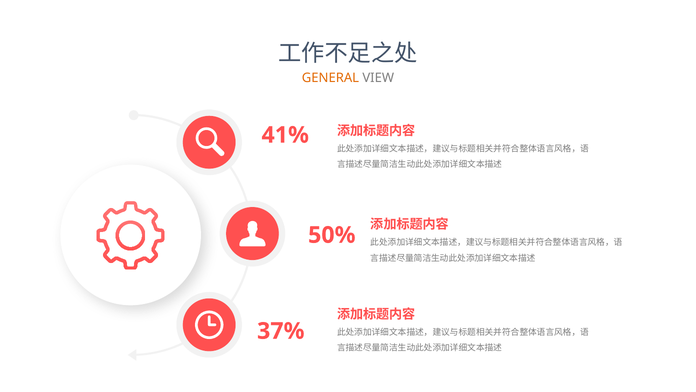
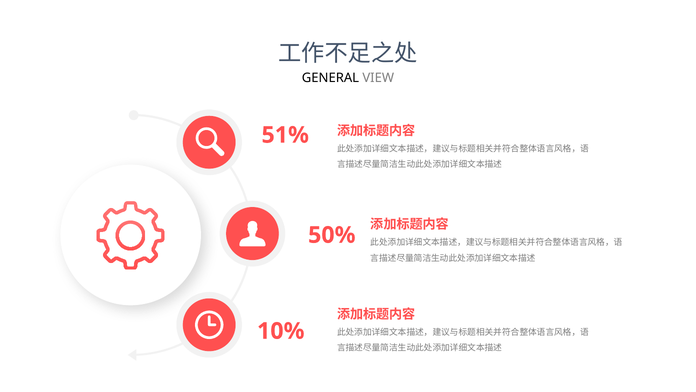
GENERAL colour: orange -> black (330, 78)
41%: 41% -> 51% (285, 135)
37%: 37% -> 10% (281, 331)
